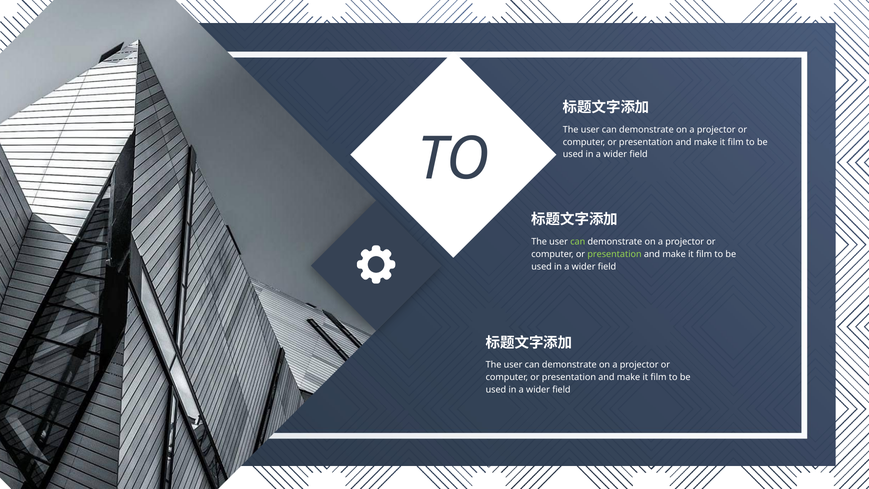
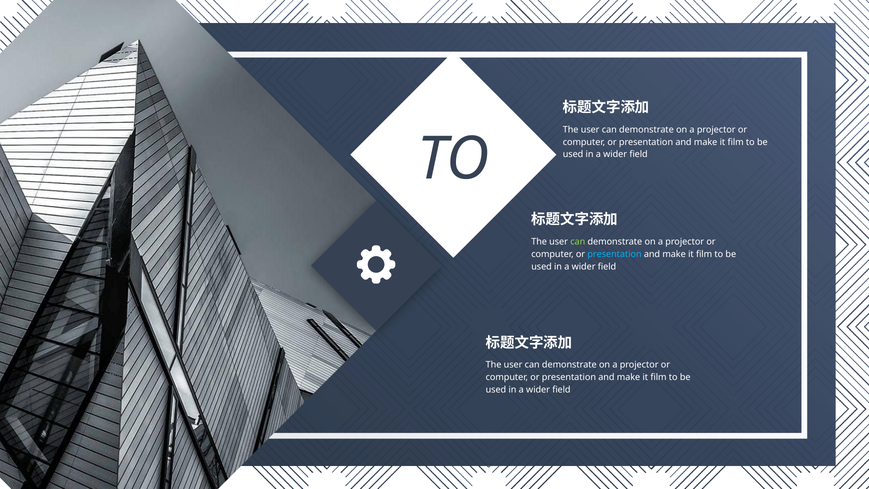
presentation colour: light green -> light blue (615, 254)
